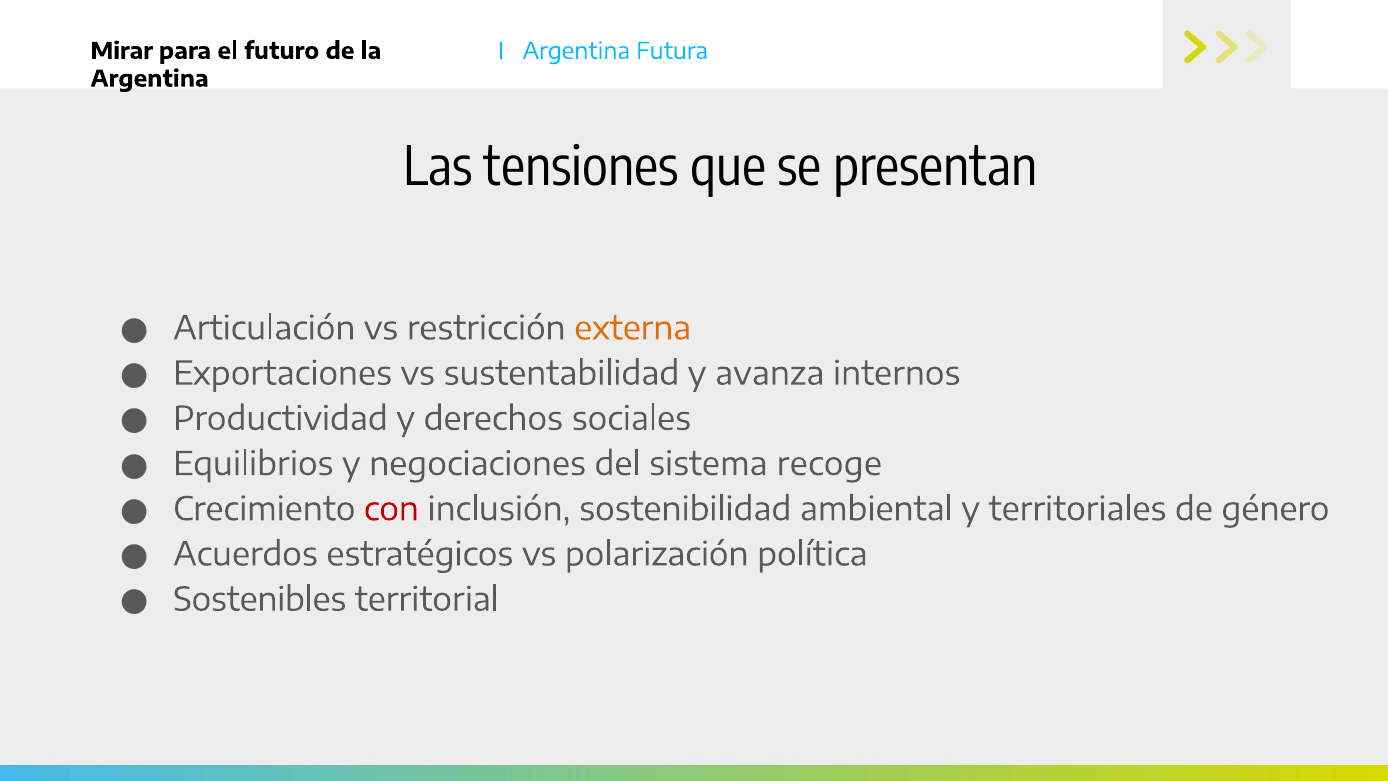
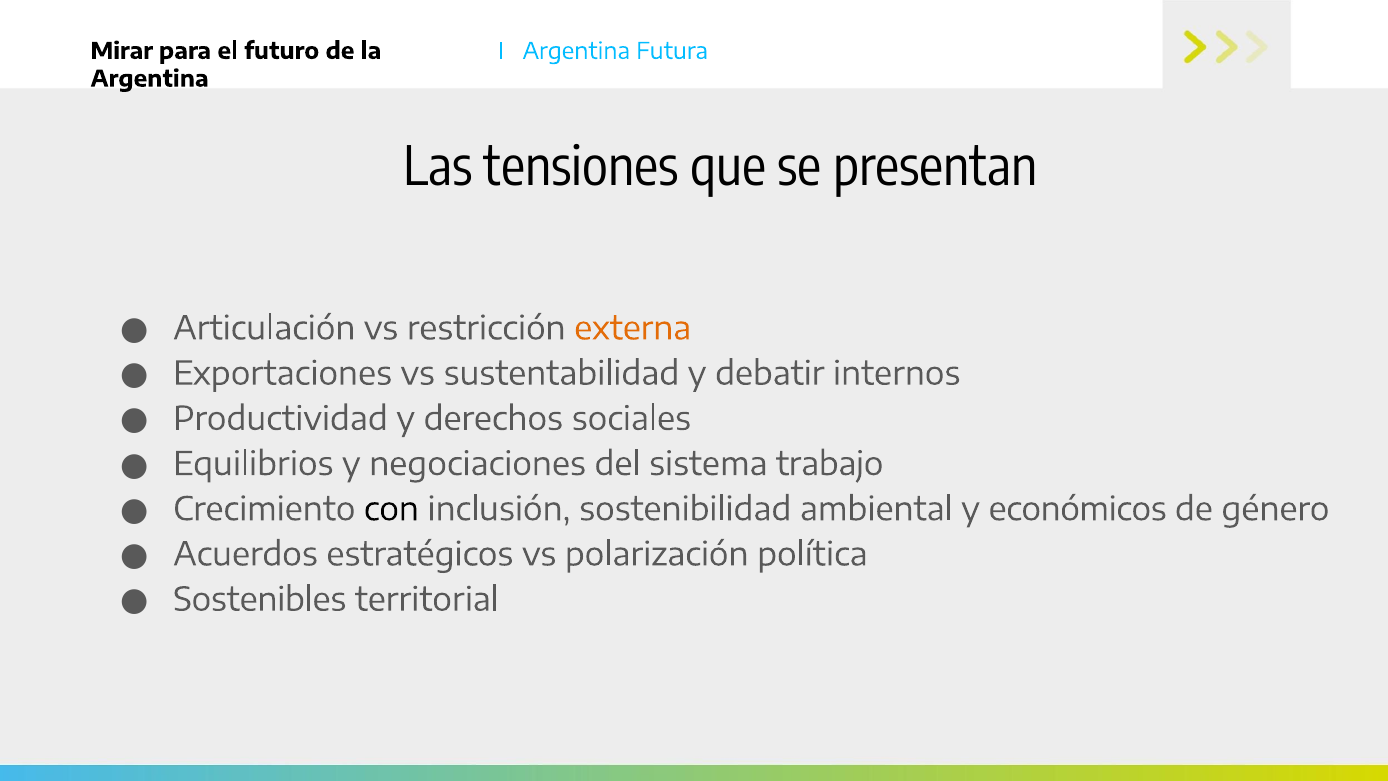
avanza: avanza -> debatir (770, 374)
recoge: recoge -> trabajo (830, 464)
con colour: red -> black (391, 509)
territoriales: territoriales -> económicos (1078, 509)
